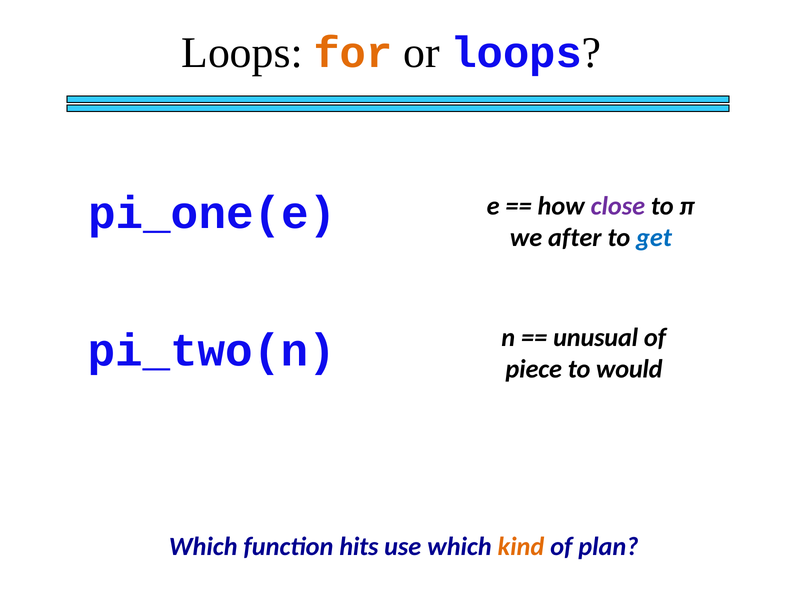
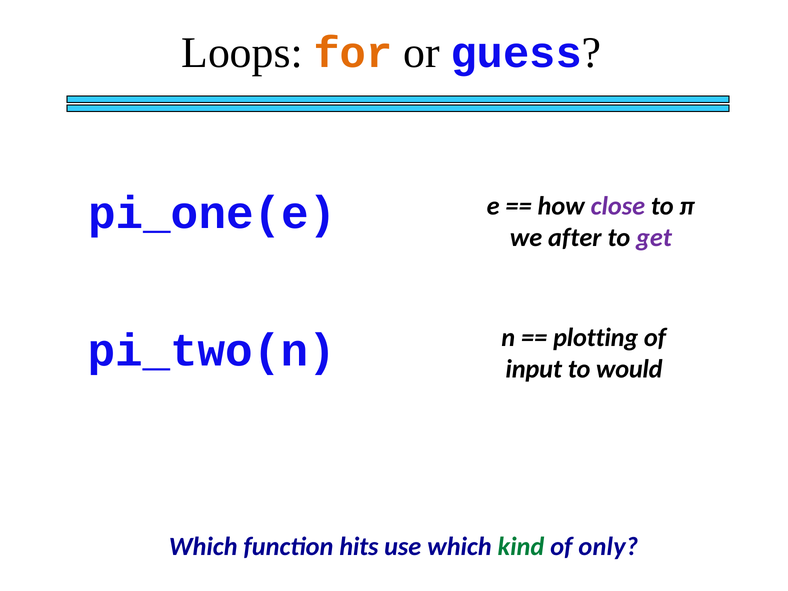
or loops: loops -> guess (516, 53)
get colour: blue -> purple (654, 238)
unusual: unusual -> plotting (596, 338)
piece: piece -> input (534, 369)
kind colour: orange -> green (521, 547)
plan: plan -> only (608, 547)
